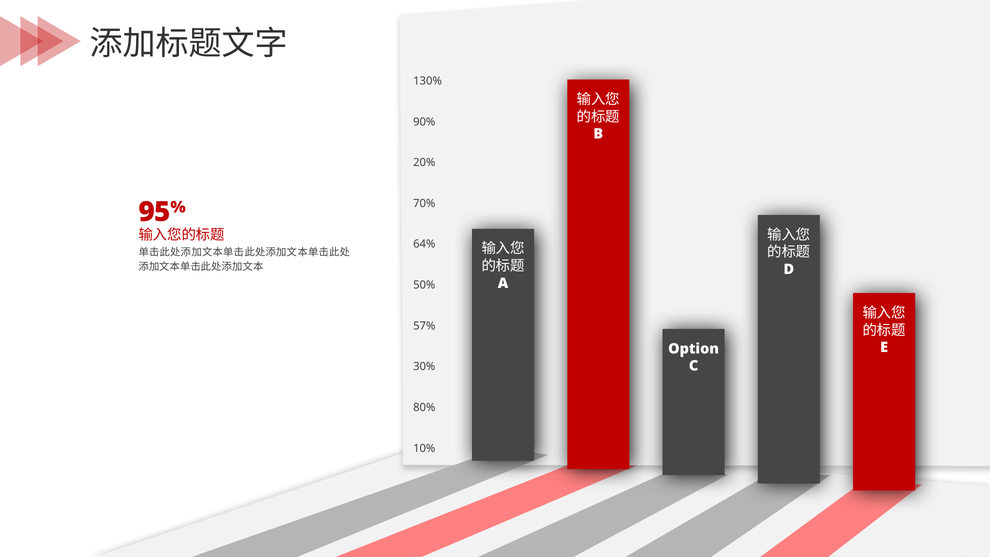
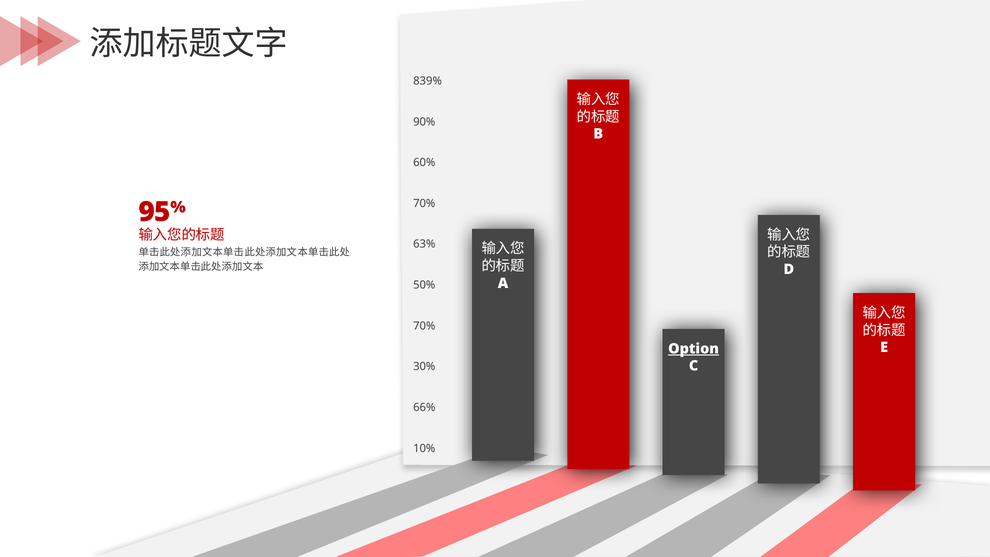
130%: 130% -> 839% (428, 81)
20%: 20% -> 60% (424, 163)
64%: 64% -> 63% (424, 244)
57%: 57% -> 70% (424, 326)
Option underline: none -> present (694, 349)
80%: 80% -> 66% (424, 407)
